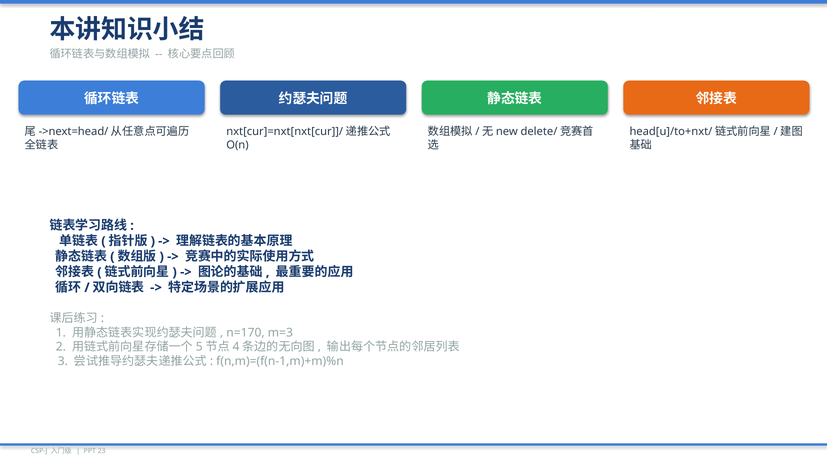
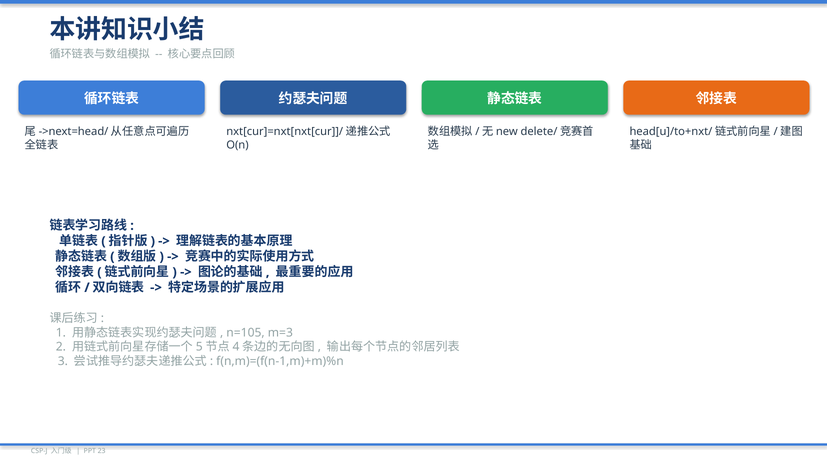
n=170: n=170 -> n=105 (246, 333)
